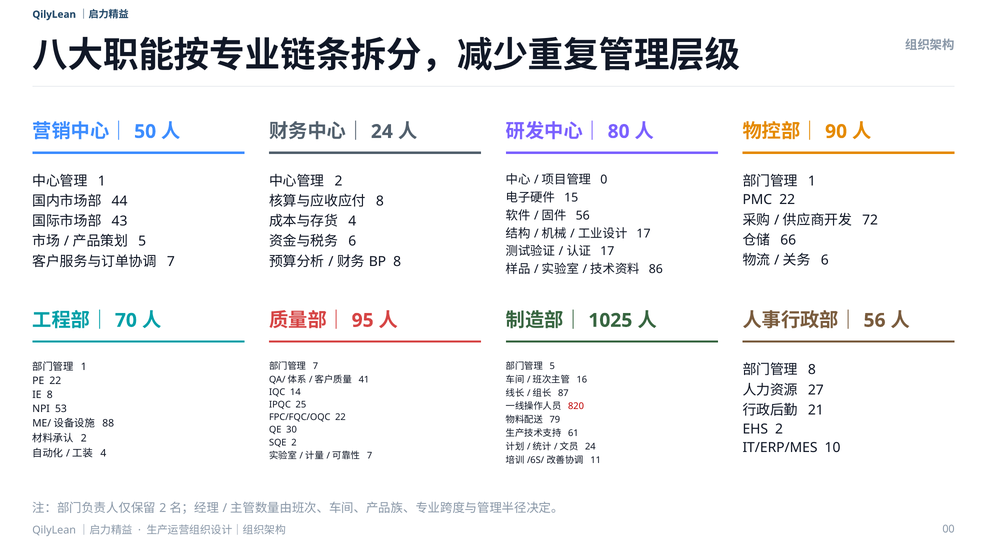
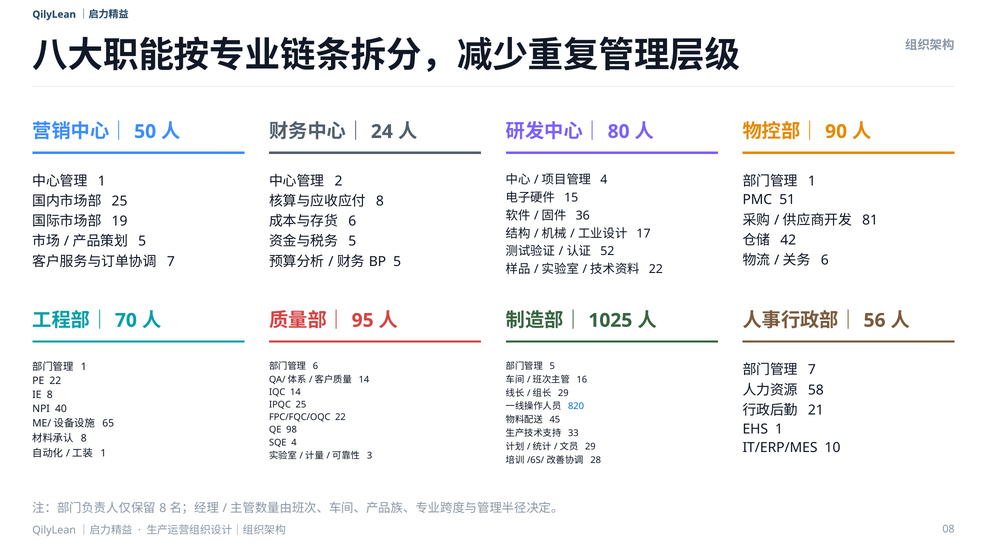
0: 0 -> 4 (604, 180)
44: 44 -> 25 (120, 201)
PMC 22: 22 -> 51 (787, 200)
56: 56 -> 36 (583, 216)
72: 72 -> 81 (870, 220)
43: 43 -> 19 (120, 221)
4: 4 -> 6 (352, 221)
66: 66 -> 42 (788, 240)
6: 6 -> 5 (352, 241)
17: 17 -> 52 (607, 251)
8: 8 -> 5 (397, 262)
86: 86 -> 22 (656, 269)
7: 7 -> 6 (316, 366)
8: 8 -> 7 (812, 370)
41: 41 -> 14 (364, 380)
27: 27 -> 58 (816, 390)
87: 87 -> 29 (563, 393)
820 colour: red -> blue (576, 407)
53: 53 -> 40 (61, 409)
79: 79 -> 45 (555, 420)
88: 88 -> 65 (108, 424)
EHS 2: 2 -> 1 (779, 429)
30: 30 -> 98 (292, 430)
61: 61 -> 33 (573, 433)
2: 2 -> 8 (84, 438)
SQE 2: 2 -> 4 (294, 443)
24: 24 -> 29 (590, 447)
4: 4 -> 1 (103, 453)
7: 7 -> 3 (370, 456)
11: 11 -> 28 (596, 460)
2: 2 -> 8 (163, 508)
00: 00 -> 08 (949, 529)
